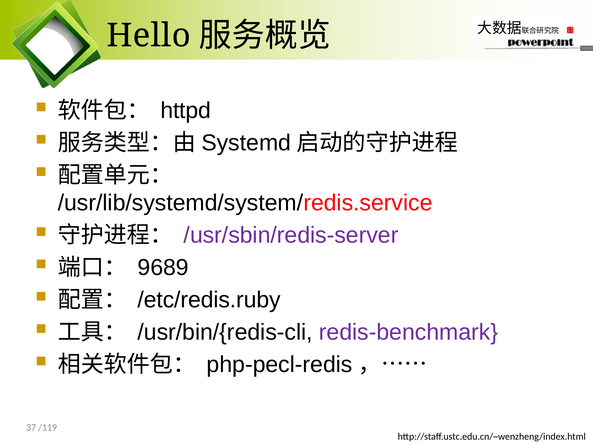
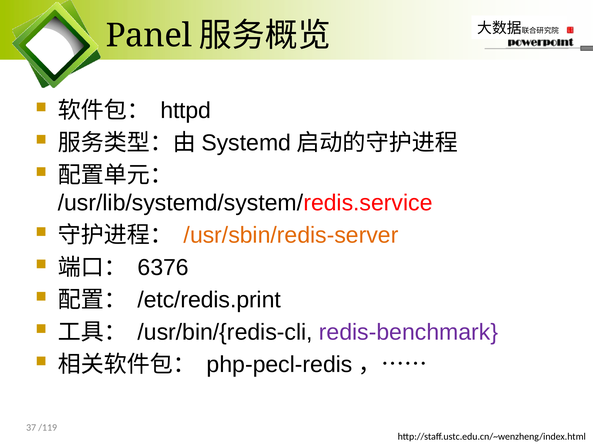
Hello: Hello -> Panel (149, 36)
/usr/sbin/redis-server colour: purple -> orange (291, 235)
9689: 9689 -> 6376 (163, 267)
/etc/redis.ruby: /etc/redis.ruby -> /etc/redis.print (209, 300)
